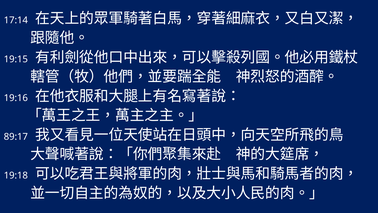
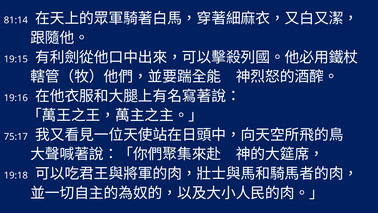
17:14: 17:14 -> 81:14 (16, 20)
89:17: 89:17 -> 75:17 (16, 136)
